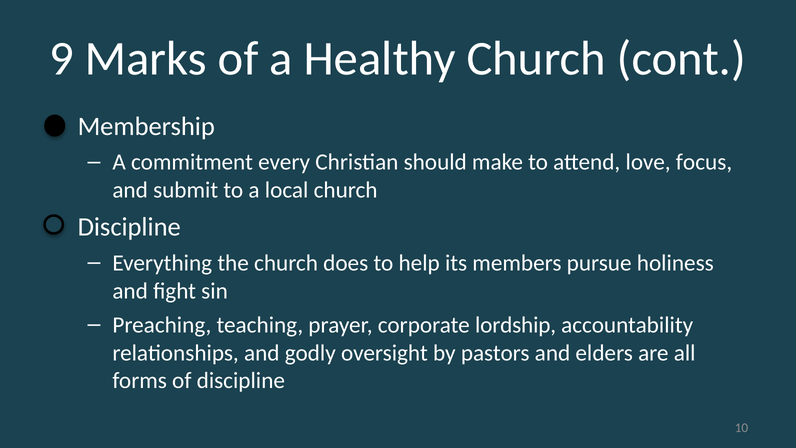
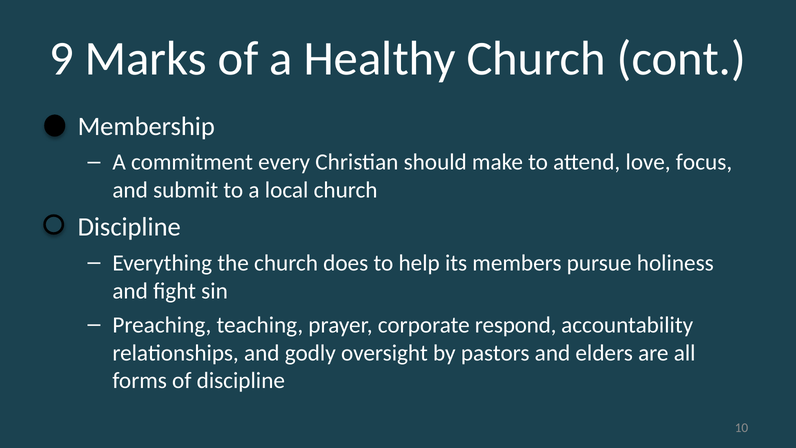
lordship: lordship -> respond (516, 325)
